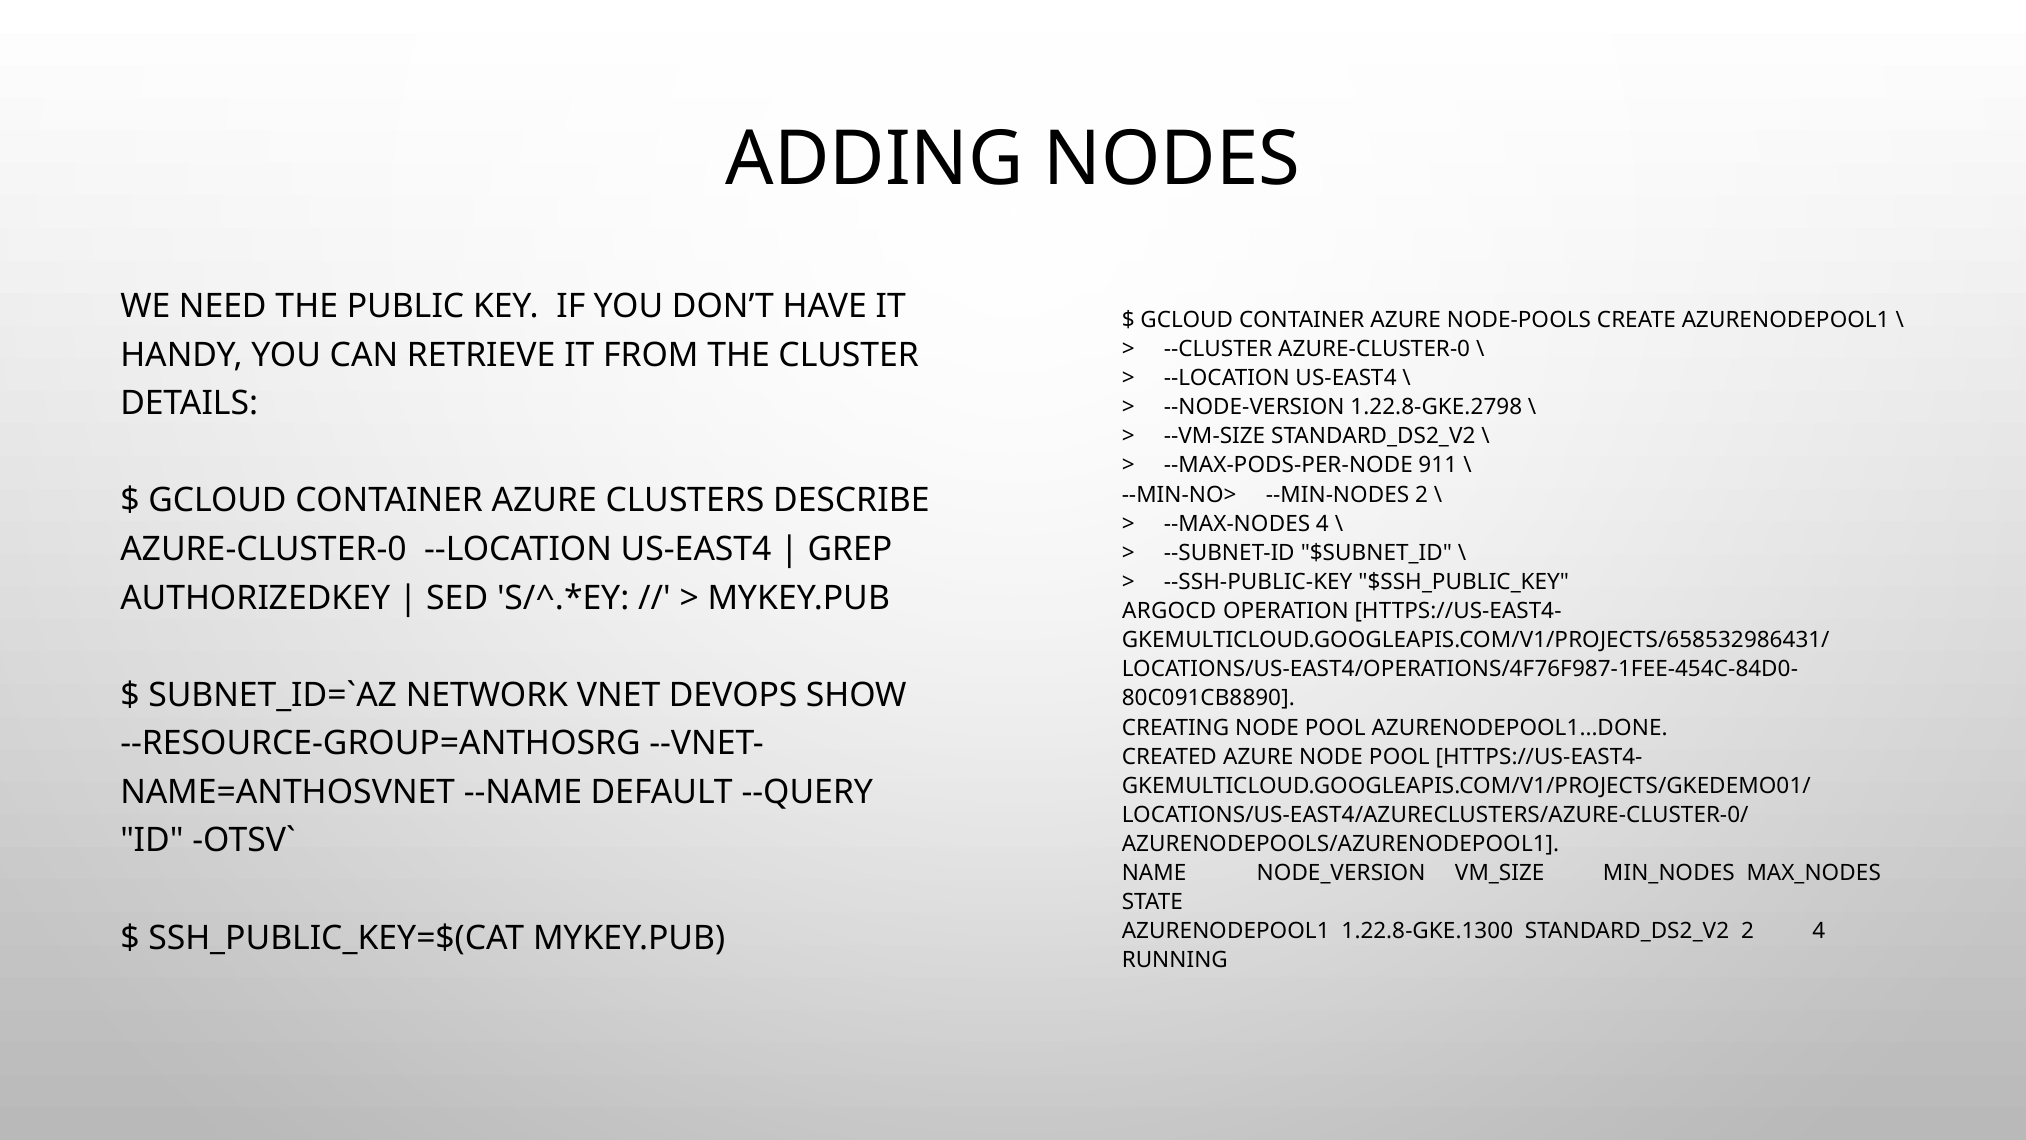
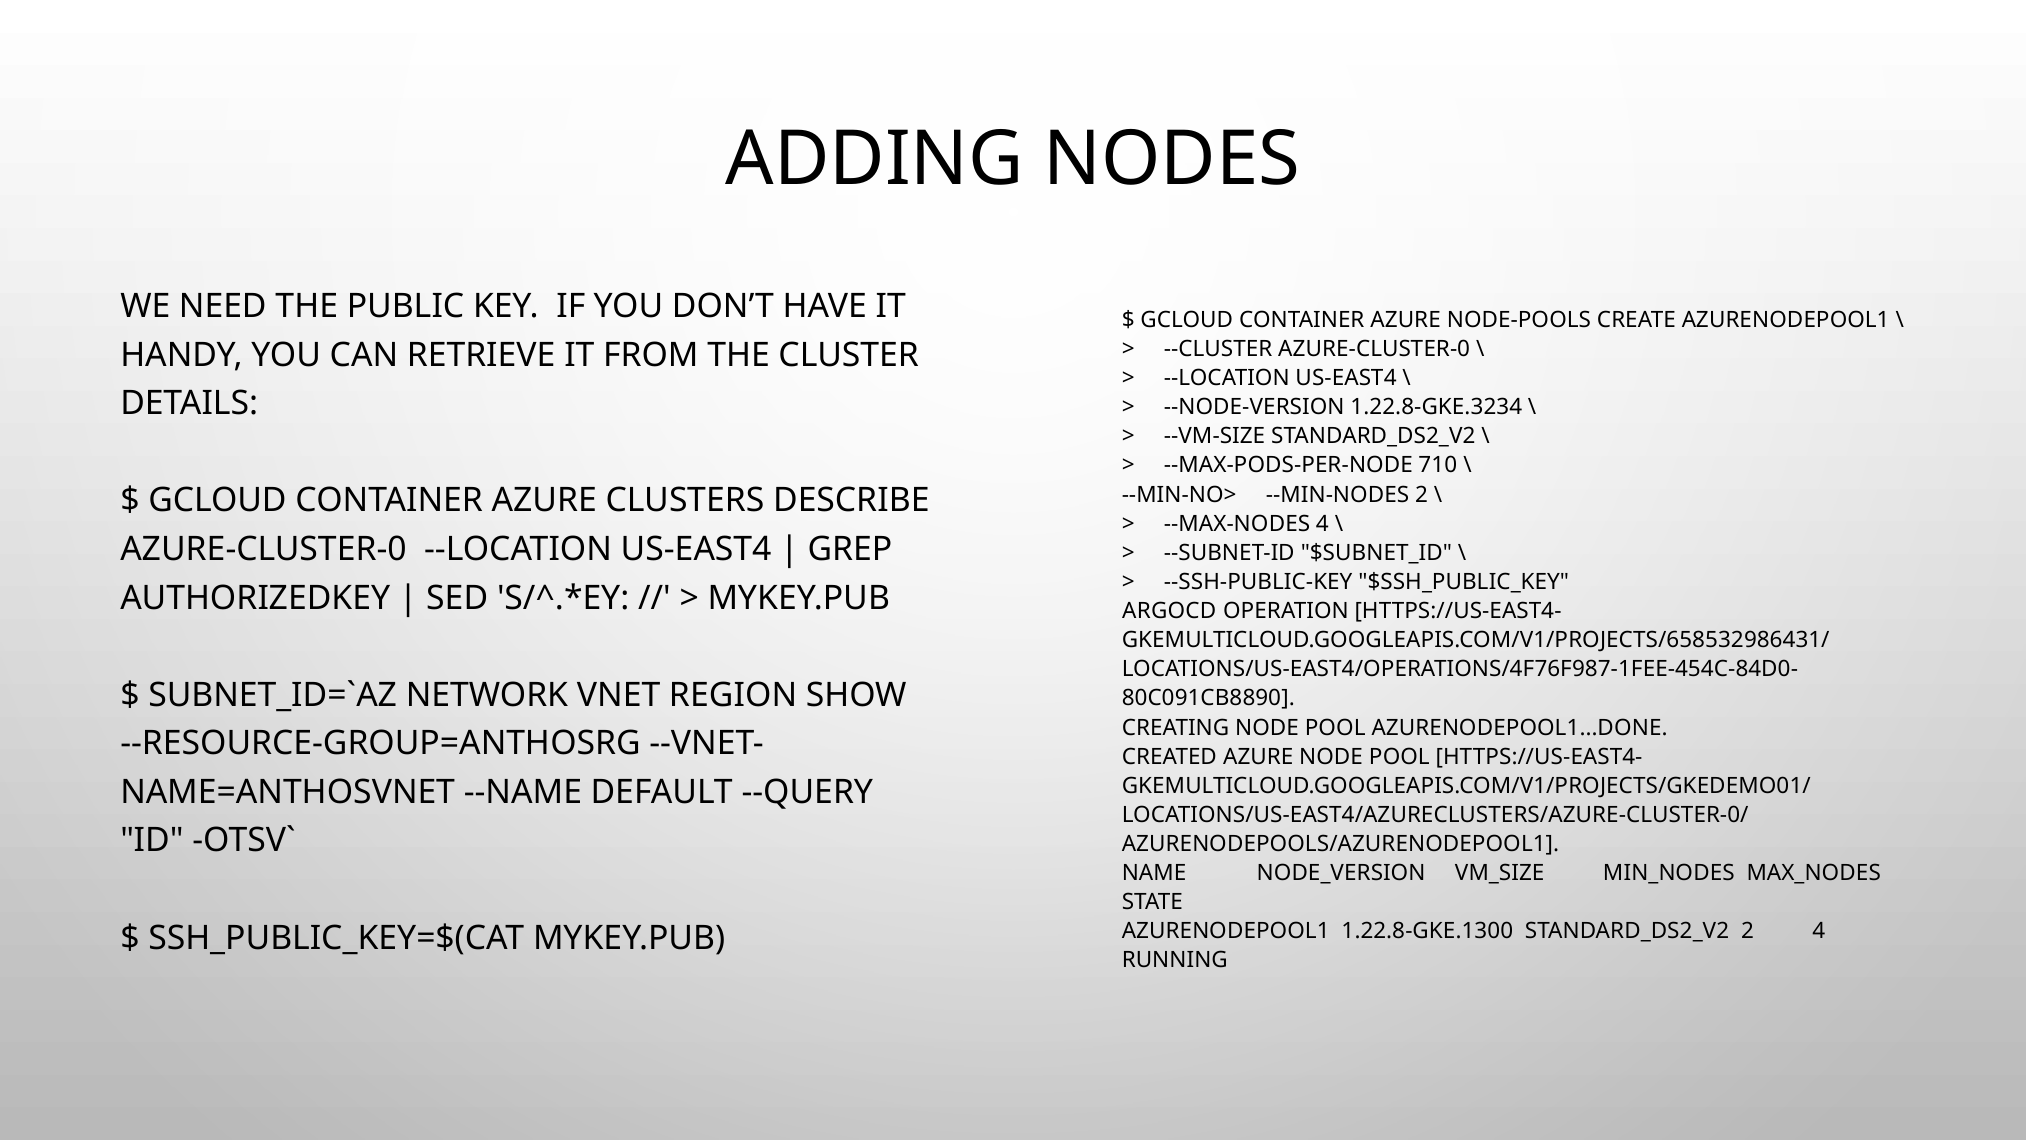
1.22.8-GKE.2798: 1.22.8-GKE.2798 -> 1.22.8-GKE.3234 (1436, 407)
911: 911 -> 710 (1438, 465)
DEVOPS: DEVOPS -> REGION (733, 695)
